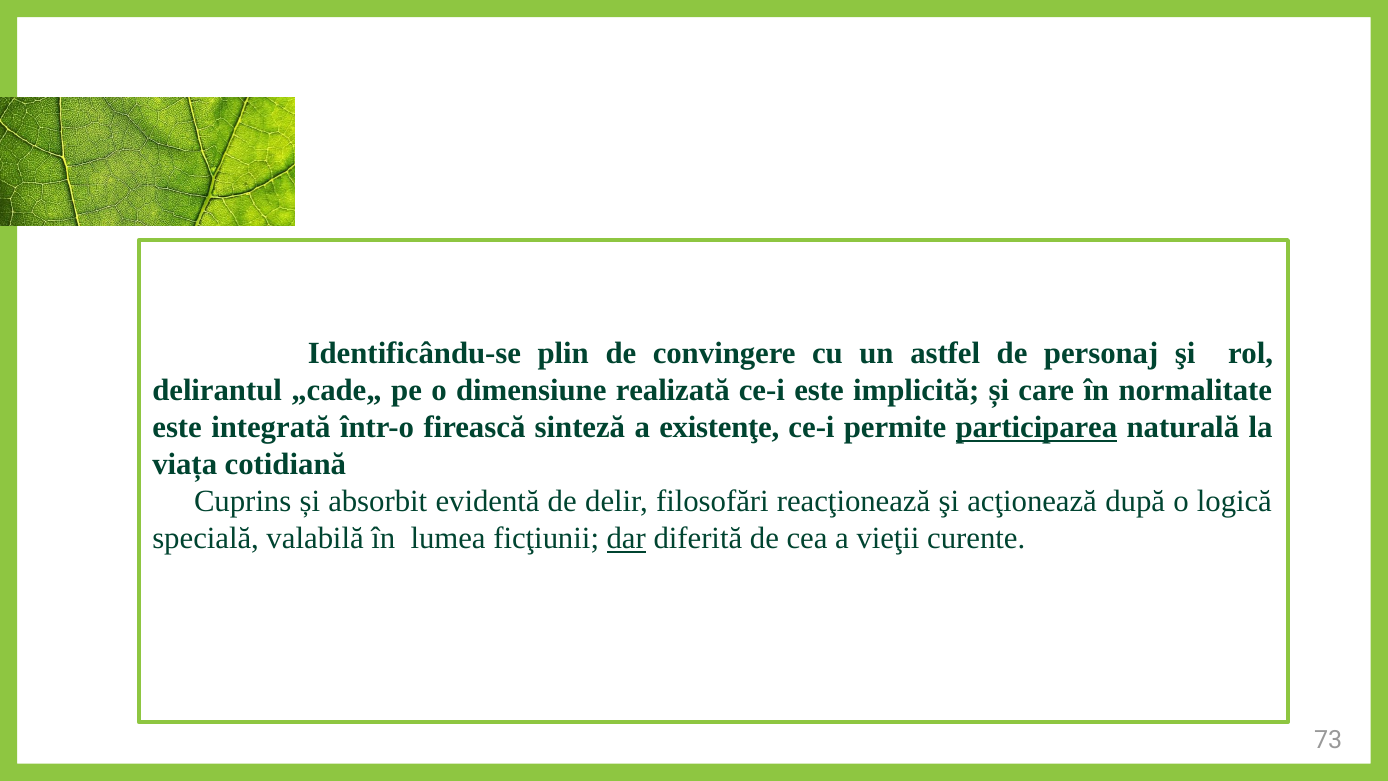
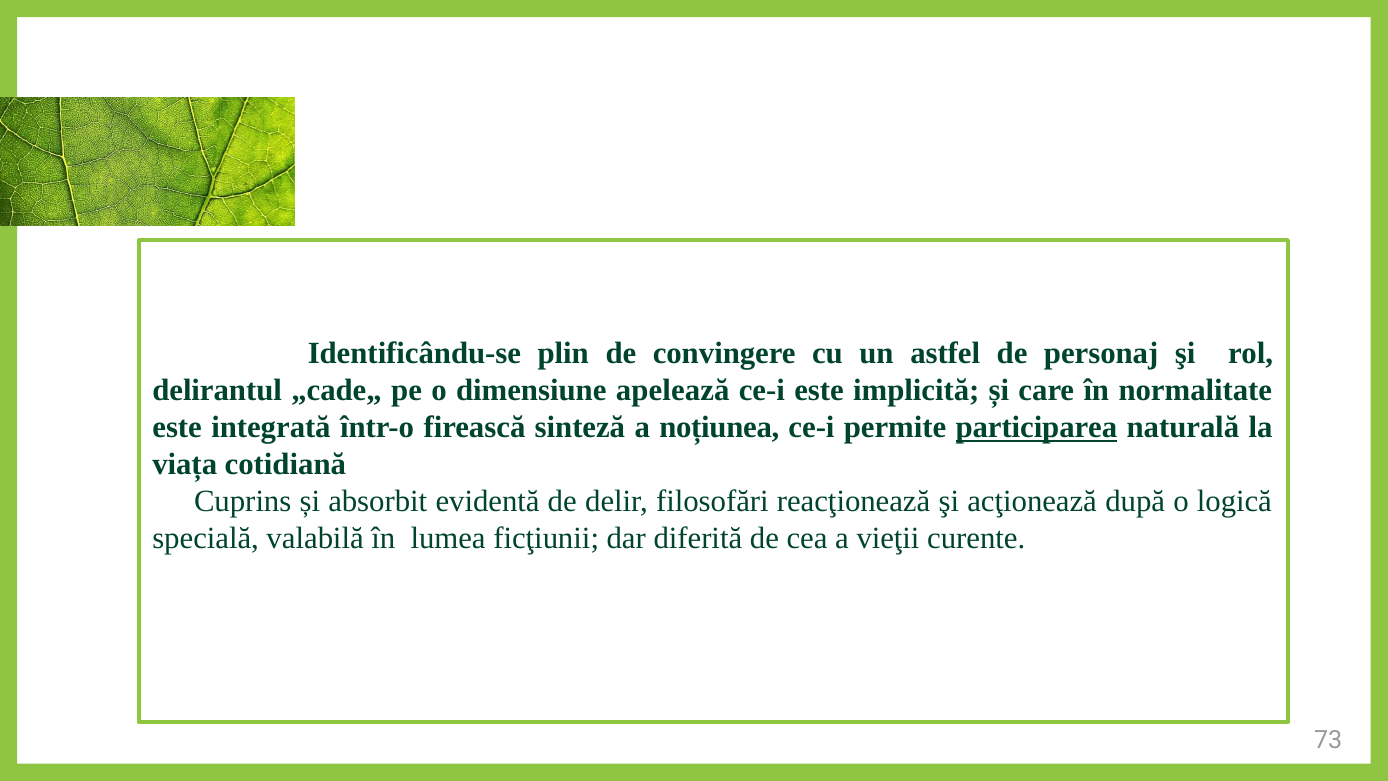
realizată: realizată -> apelează (673, 391)
existenţe: existenţe -> noțiunea (719, 428)
dar underline: present -> none (626, 539)
